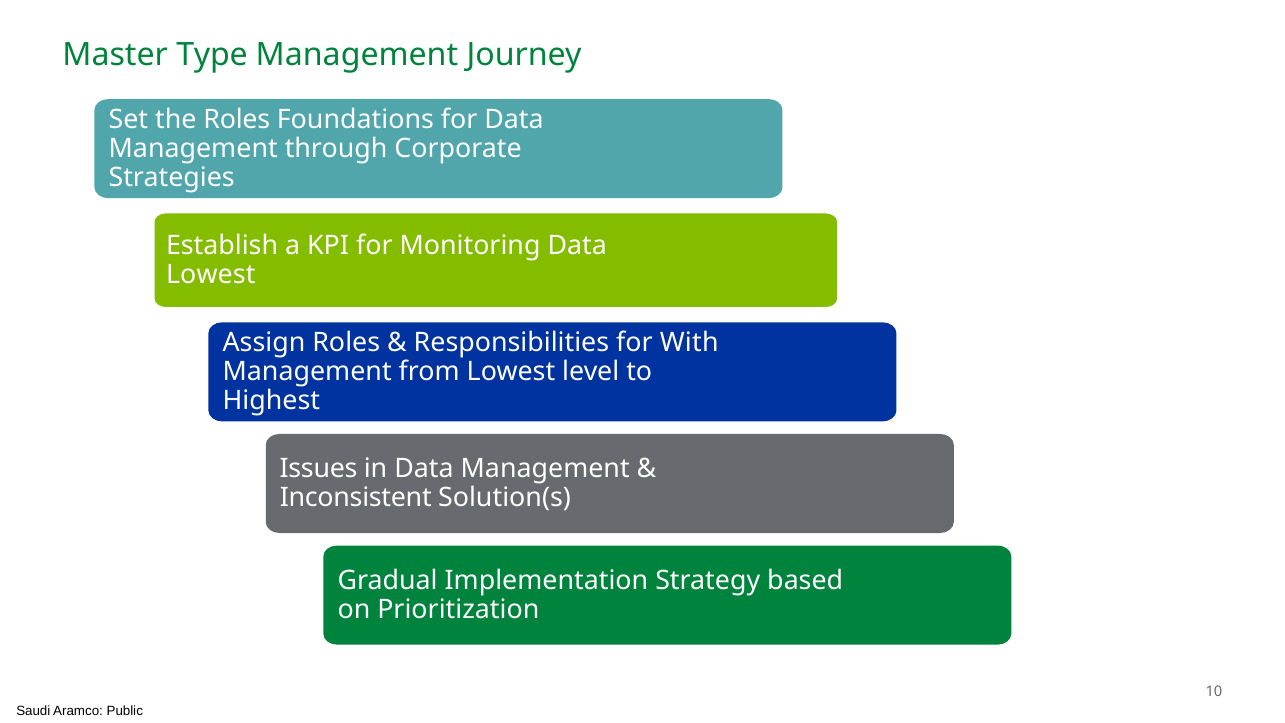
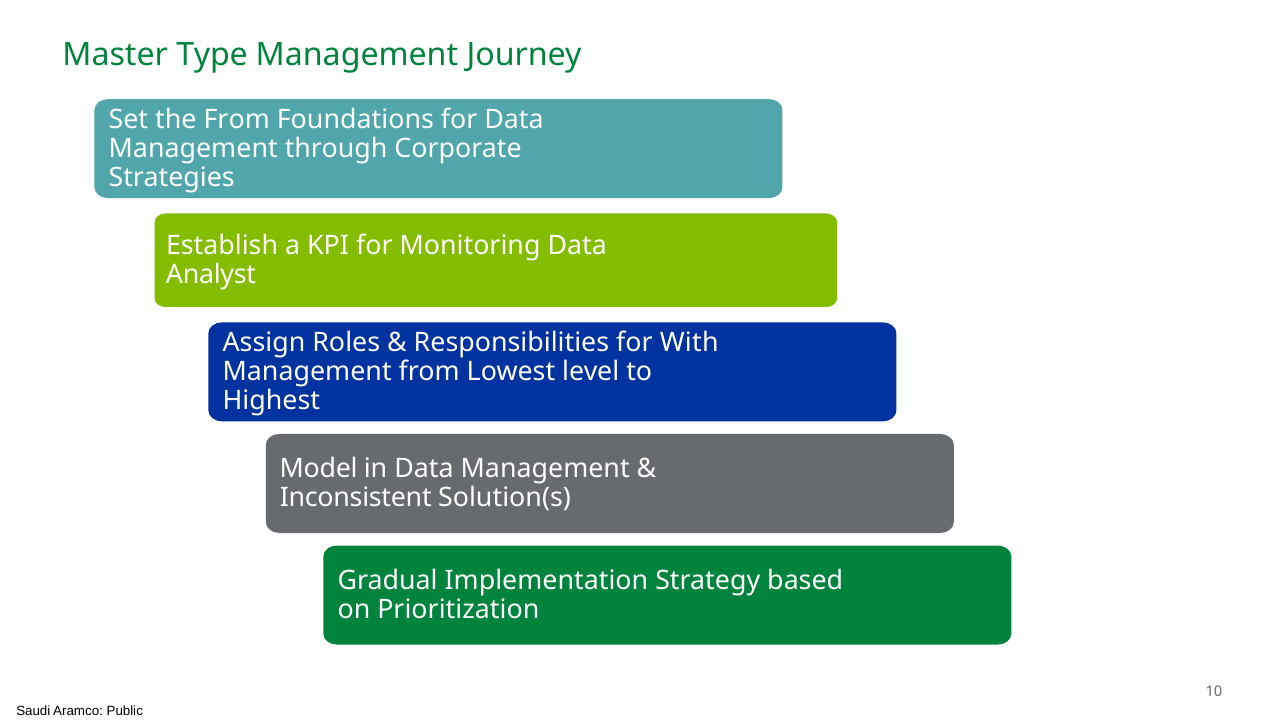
the Roles: Roles -> From (237, 120)
Lowest: Lowest -> Analyst (211, 274)
Issues: Issues -> Model (319, 469)
